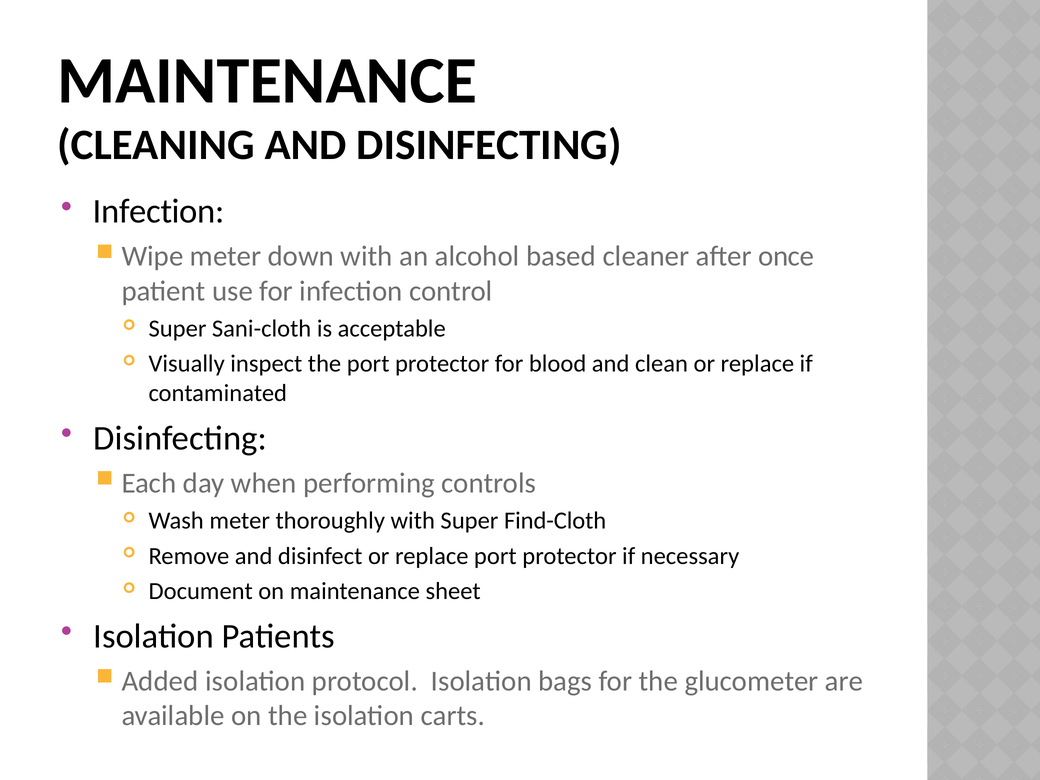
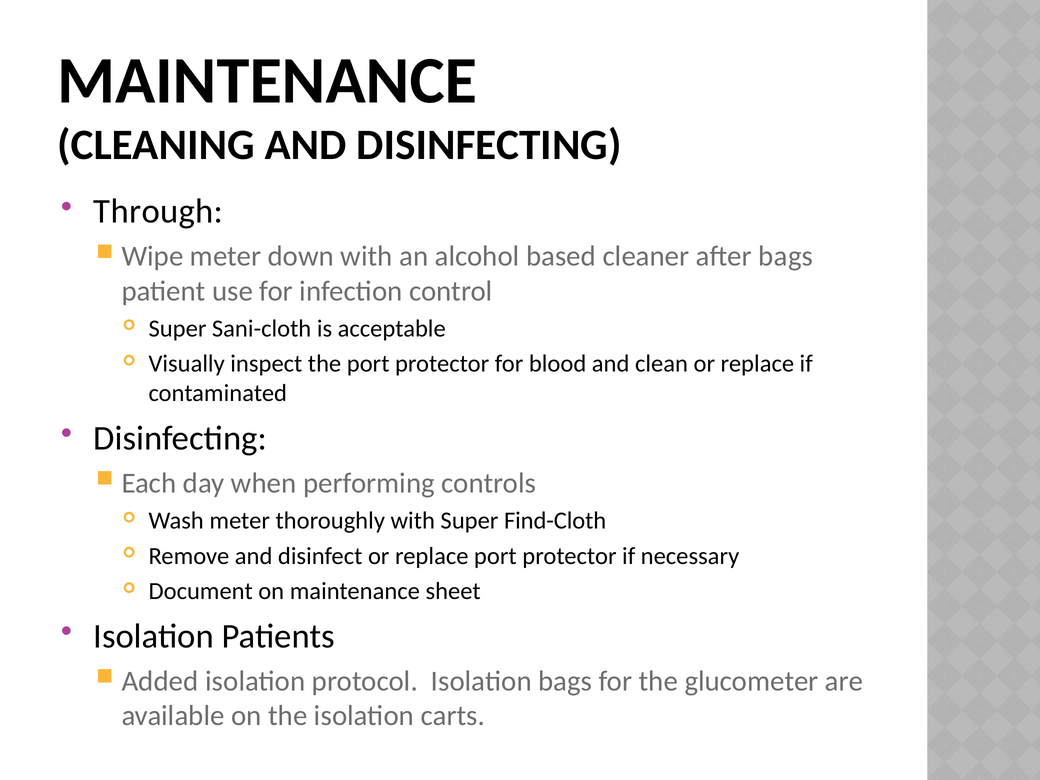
Infection: Infection -> Through (158, 211)
after once: once -> bags (786, 256)
